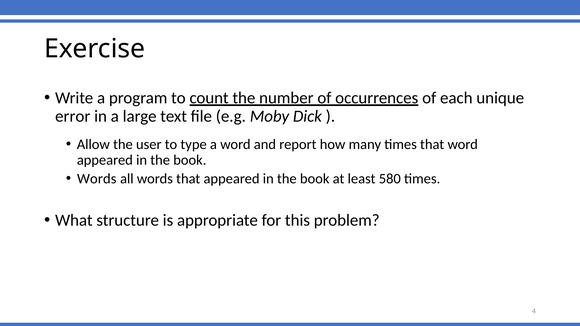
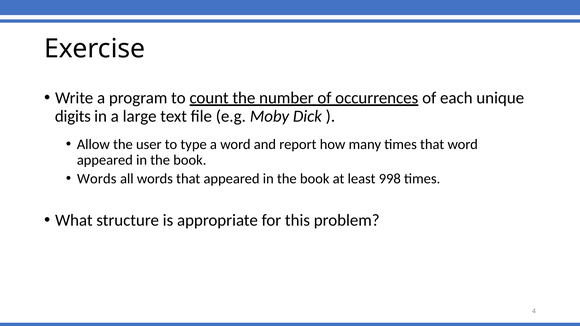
error: error -> digits (73, 116)
580: 580 -> 998 (390, 179)
